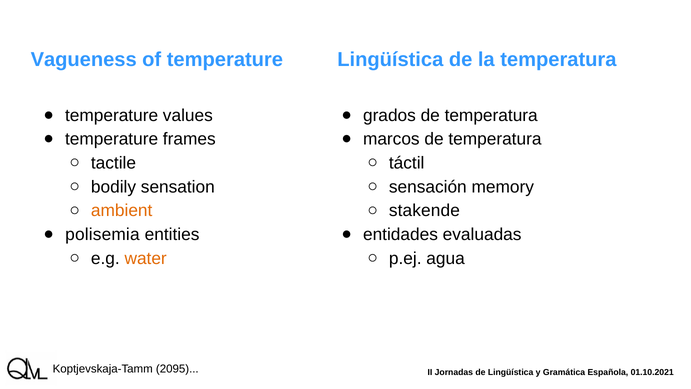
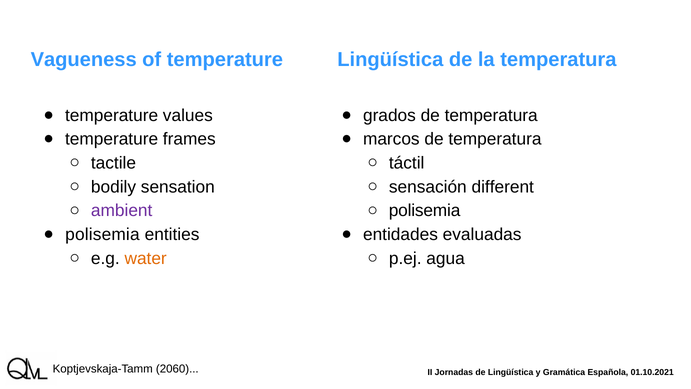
memory: memory -> different (503, 187)
ambient colour: orange -> purple (122, 211)
stakende: stakende -> polisemia (425, 211)
2095: 2095 -> 2060 (177, 369)
